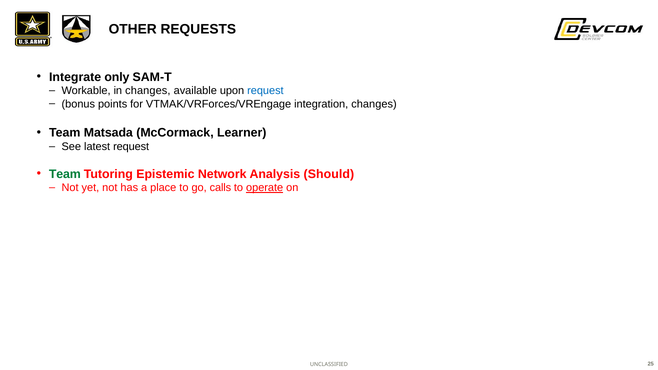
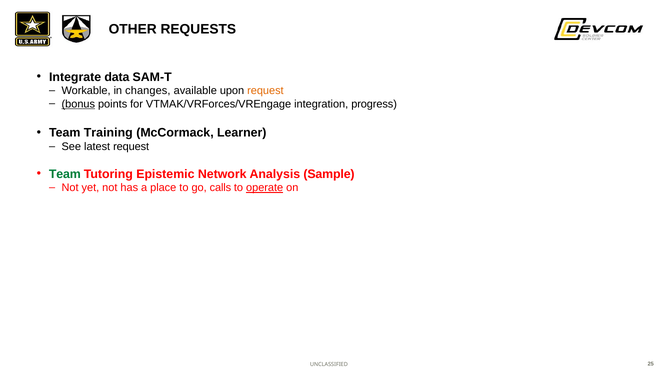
only: only -> data (117, 77)
request colour: blue -> orange (265, 91)
bonus underline: none -> present (78, 104)
integration changes: changes -> progress (374, 104)
Matsada: Matsada -> Training (108, 133)
Should: Should -> Sample (329, 174)
